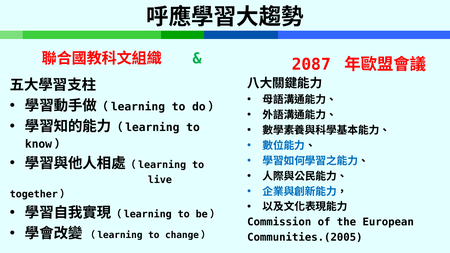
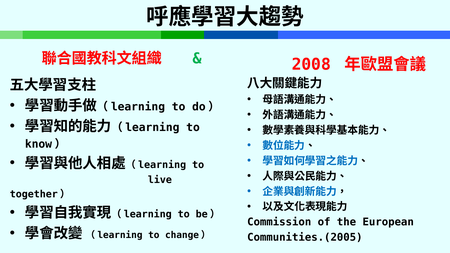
2087: 2087 -> 2008 (311, 64)
